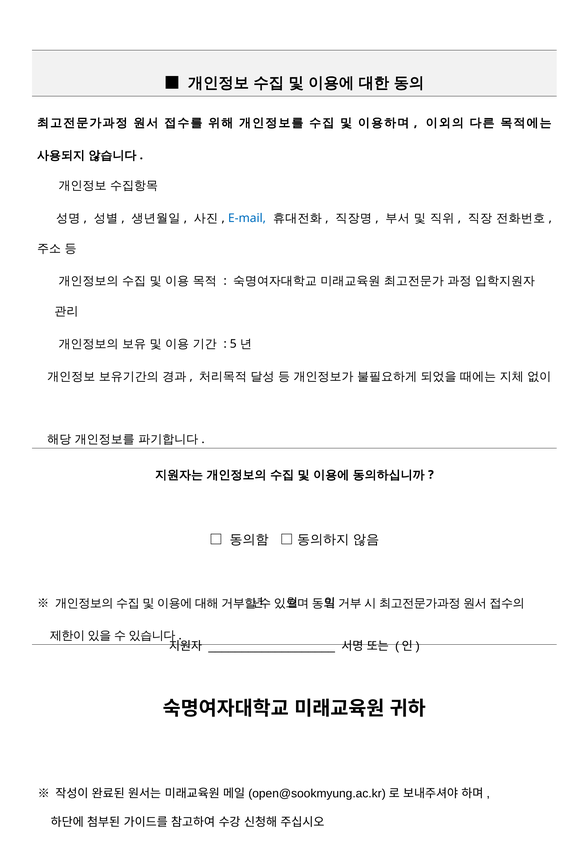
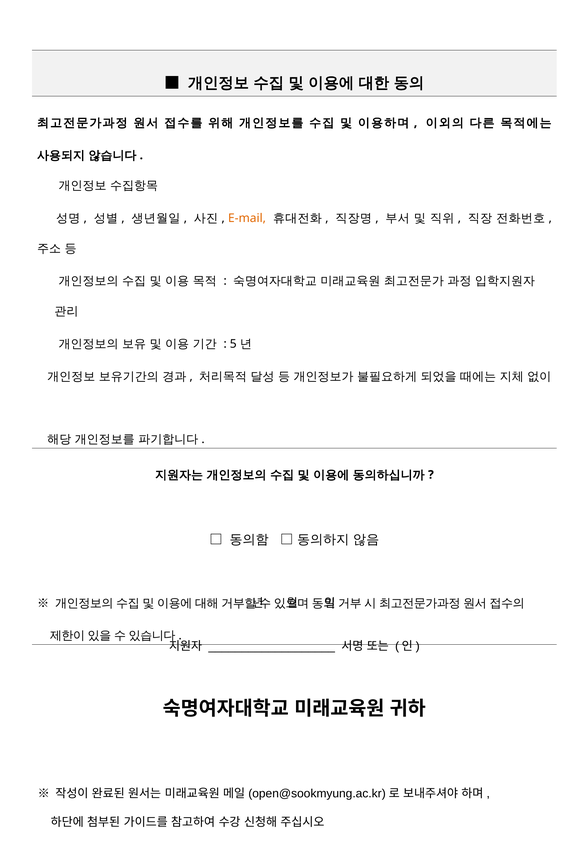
E-mail colour: blue -> orange (247, 218)
